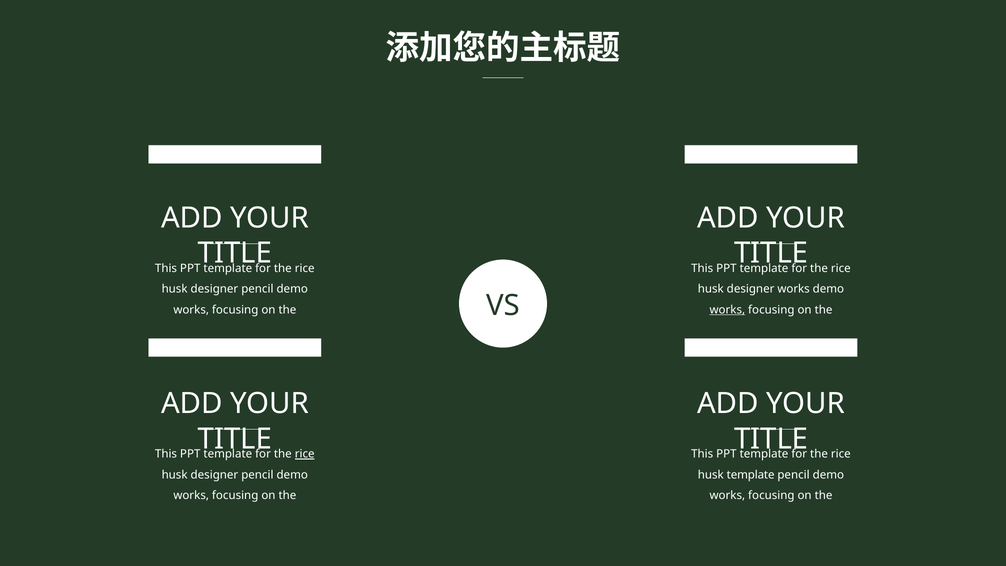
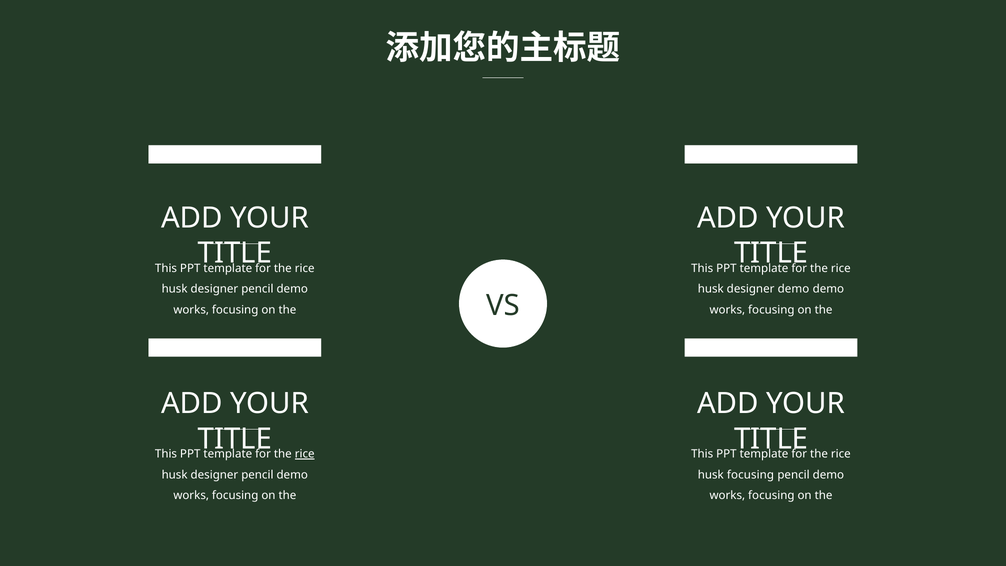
designer works: works -> demo (793, 289)
works underline: present -> none (727, 310)
husk template: template -> focusing (751, 475)
